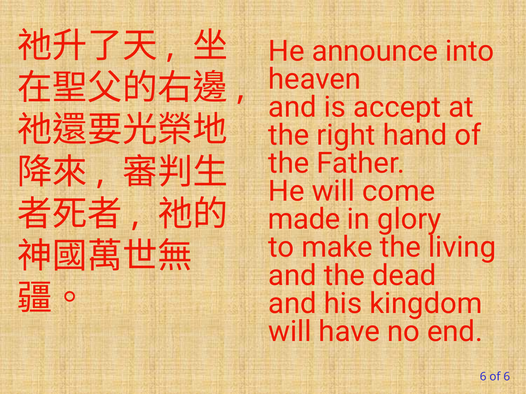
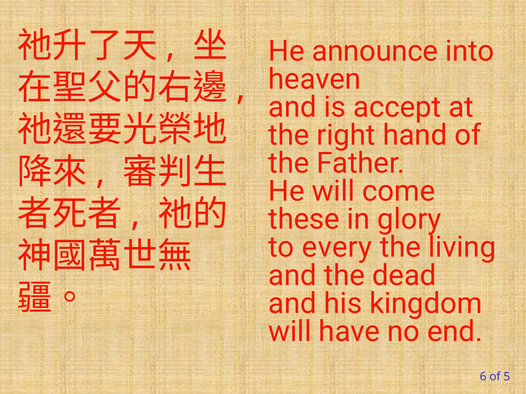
made: made -> these (304, 220)
make: make -> every (337, 248)
of 6: 6 -> 5 (507, 377)
